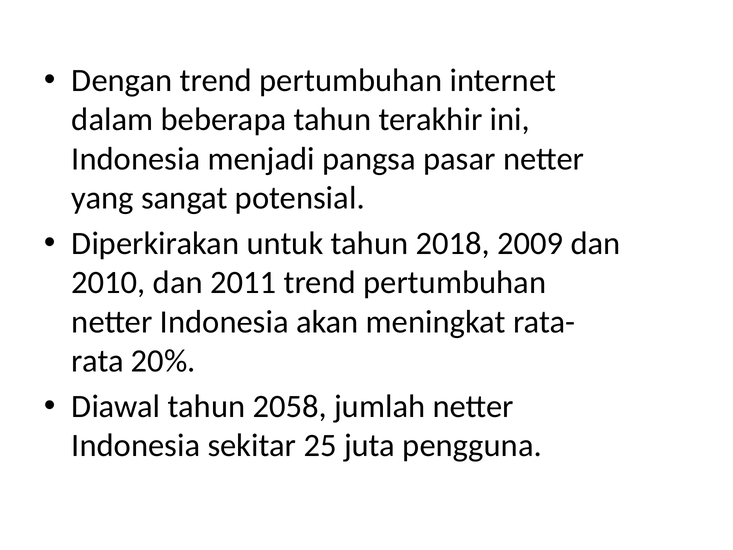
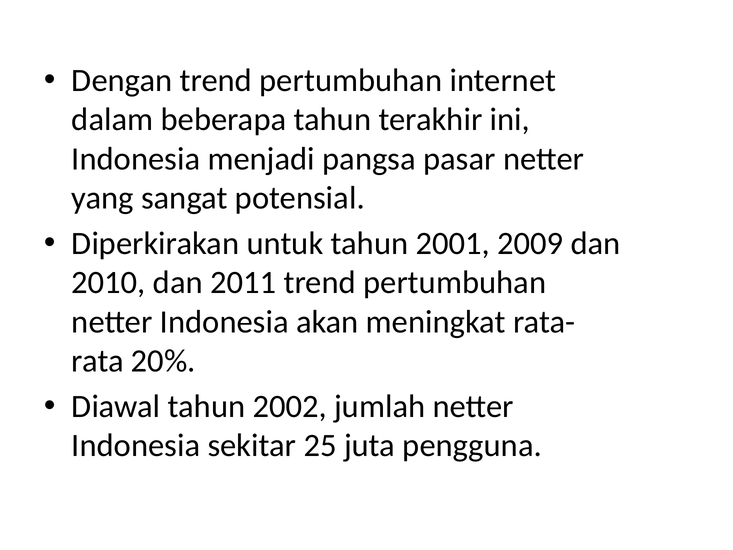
2018: 2018 -> 2001 (453, 243)
2058: 2058 -> 2002 (290, 406)
